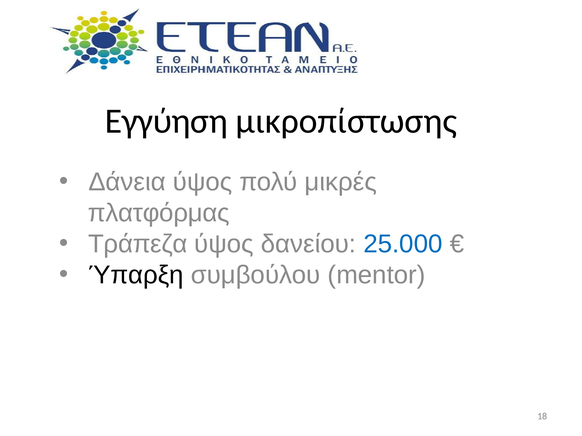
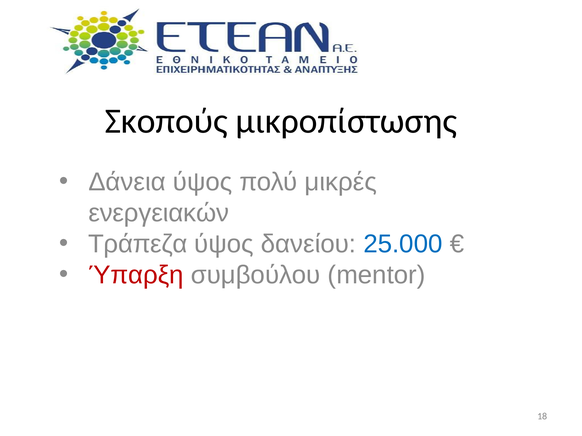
Εγγύηση: Εγγύηση -> Σκοπούς (166, 121)
πλατφόρμας: πλατφόρμας -> ενεργειακών (159, 213)
Ύπαρξη colour: black -> red (136, 275)
